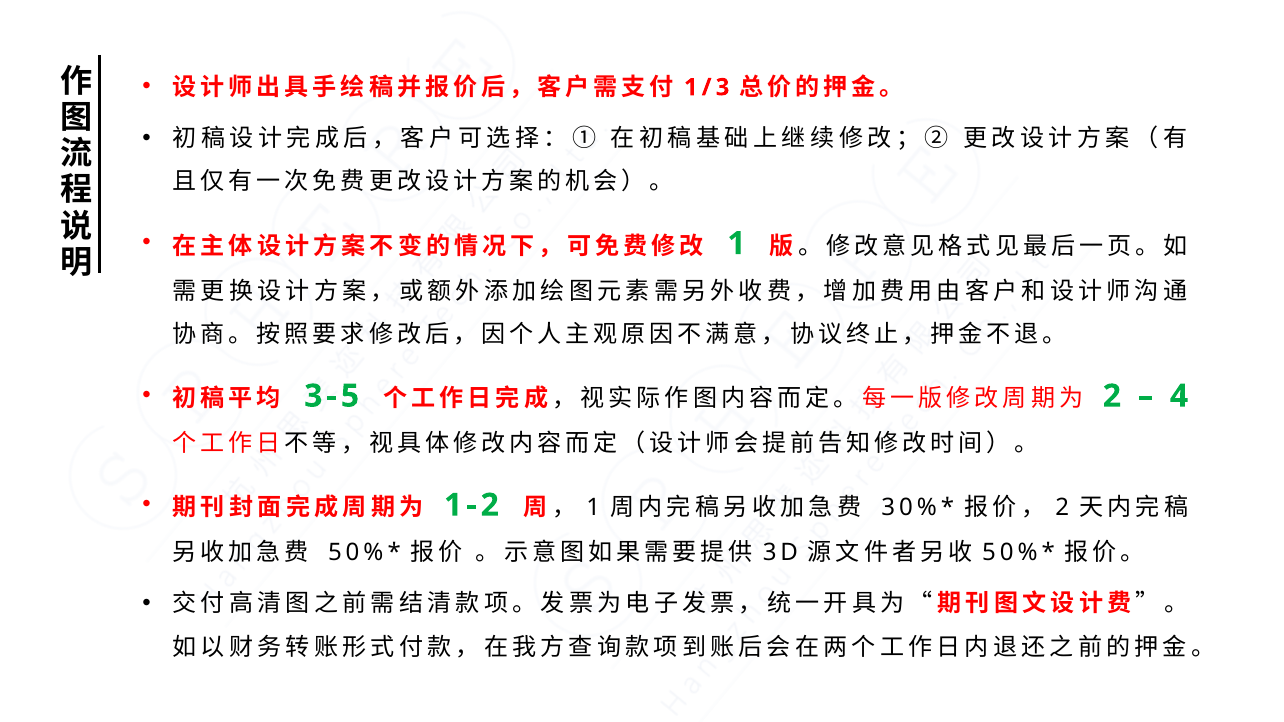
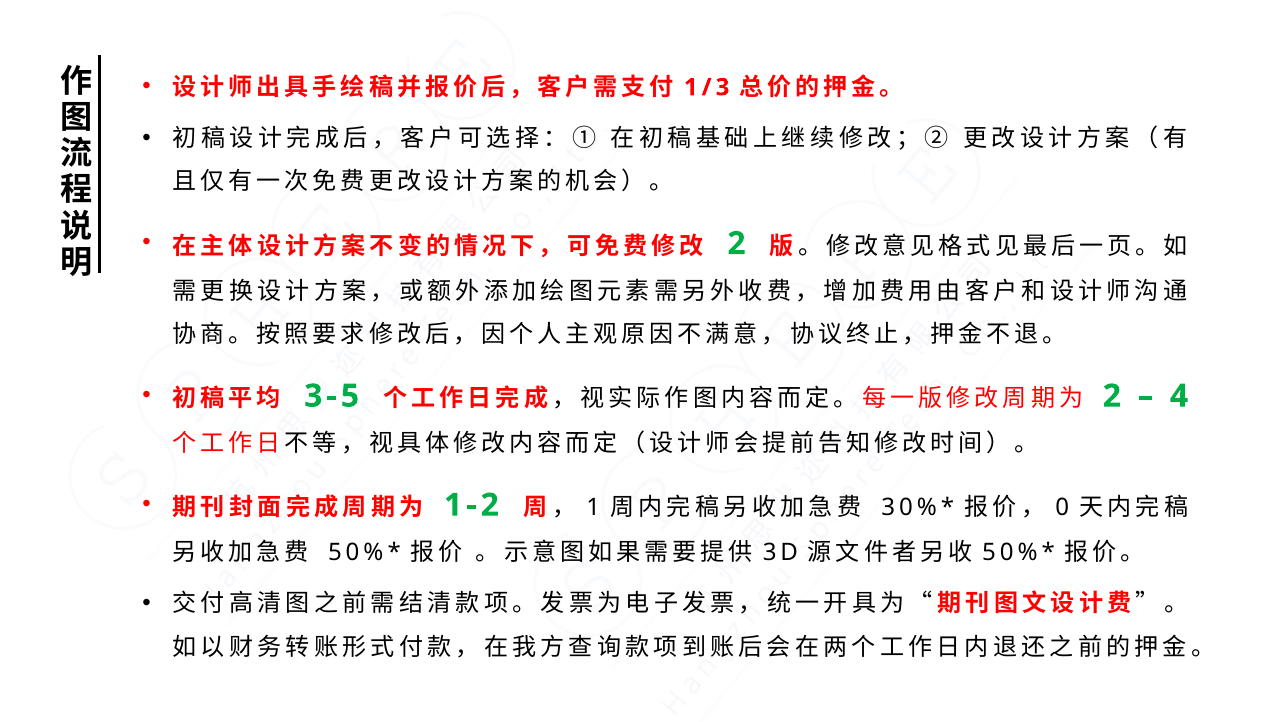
1: 1 -> 2 (737, 244)
2: 2 -> 0 (1062, 508)
